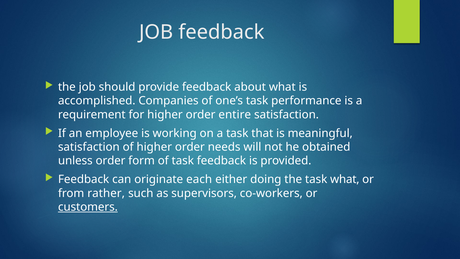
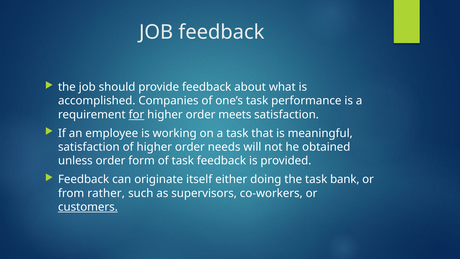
for underline: none -> present (136, 114)
entire: entire -> meets (235, 114)
each: each -> itself (199, 179)
task what: what -> bank (345, 179)
